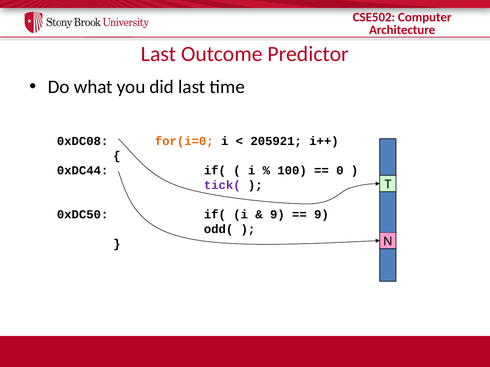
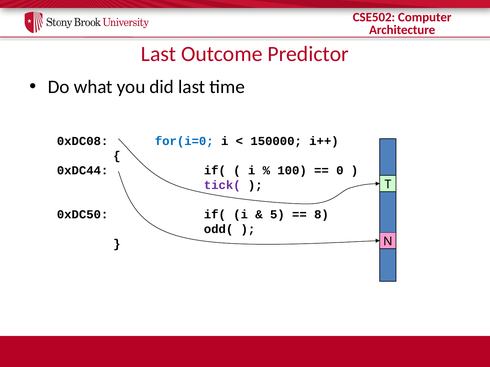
for(i=0 colour: orange -> blue (184, 141)
205921: 205921 -> 150000 (276, 141)
9: 9 -> 5 (277, 215)
9: 9 -> 8 (321, 215)
